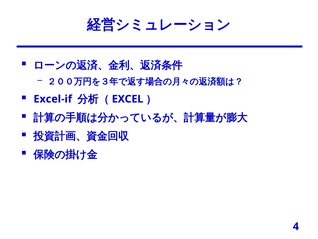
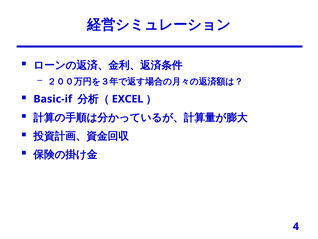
Excel-if: Excel-if -> Basic-if (53, 99)
